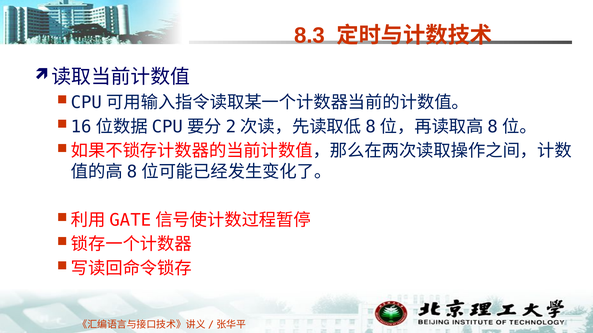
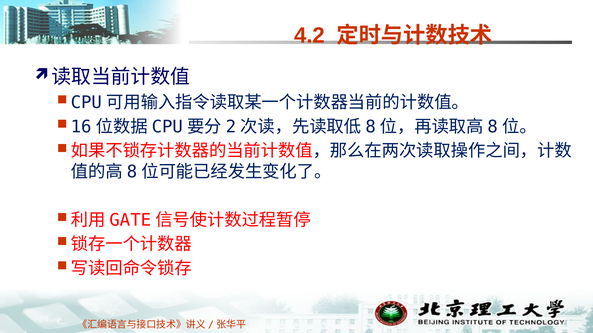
8.3: 8.3 -> 4.2 (310, 36)
